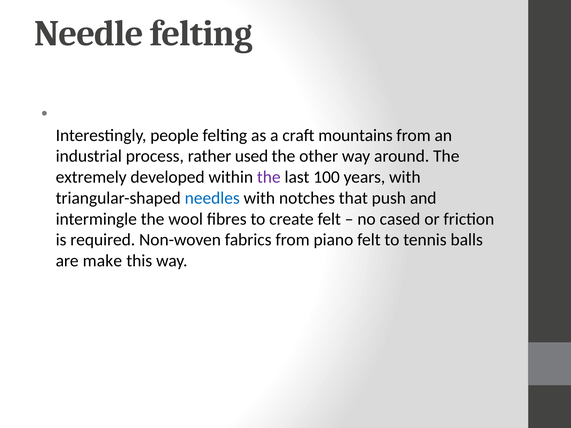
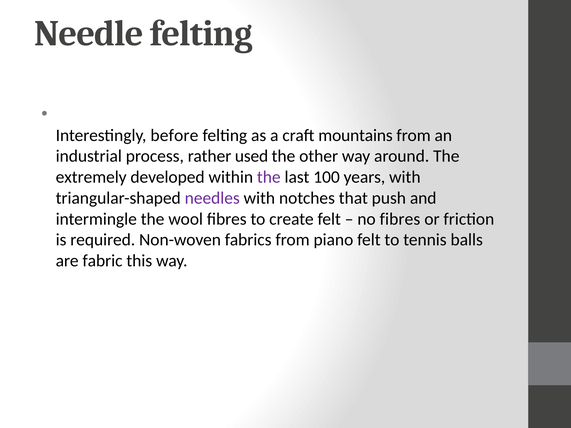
people: people -> before (174, 135)
needles colour: blue -> purple (212, 198)
no cased: cased -> fibres (400, 219)
make: make -> fabric (102, 261)
